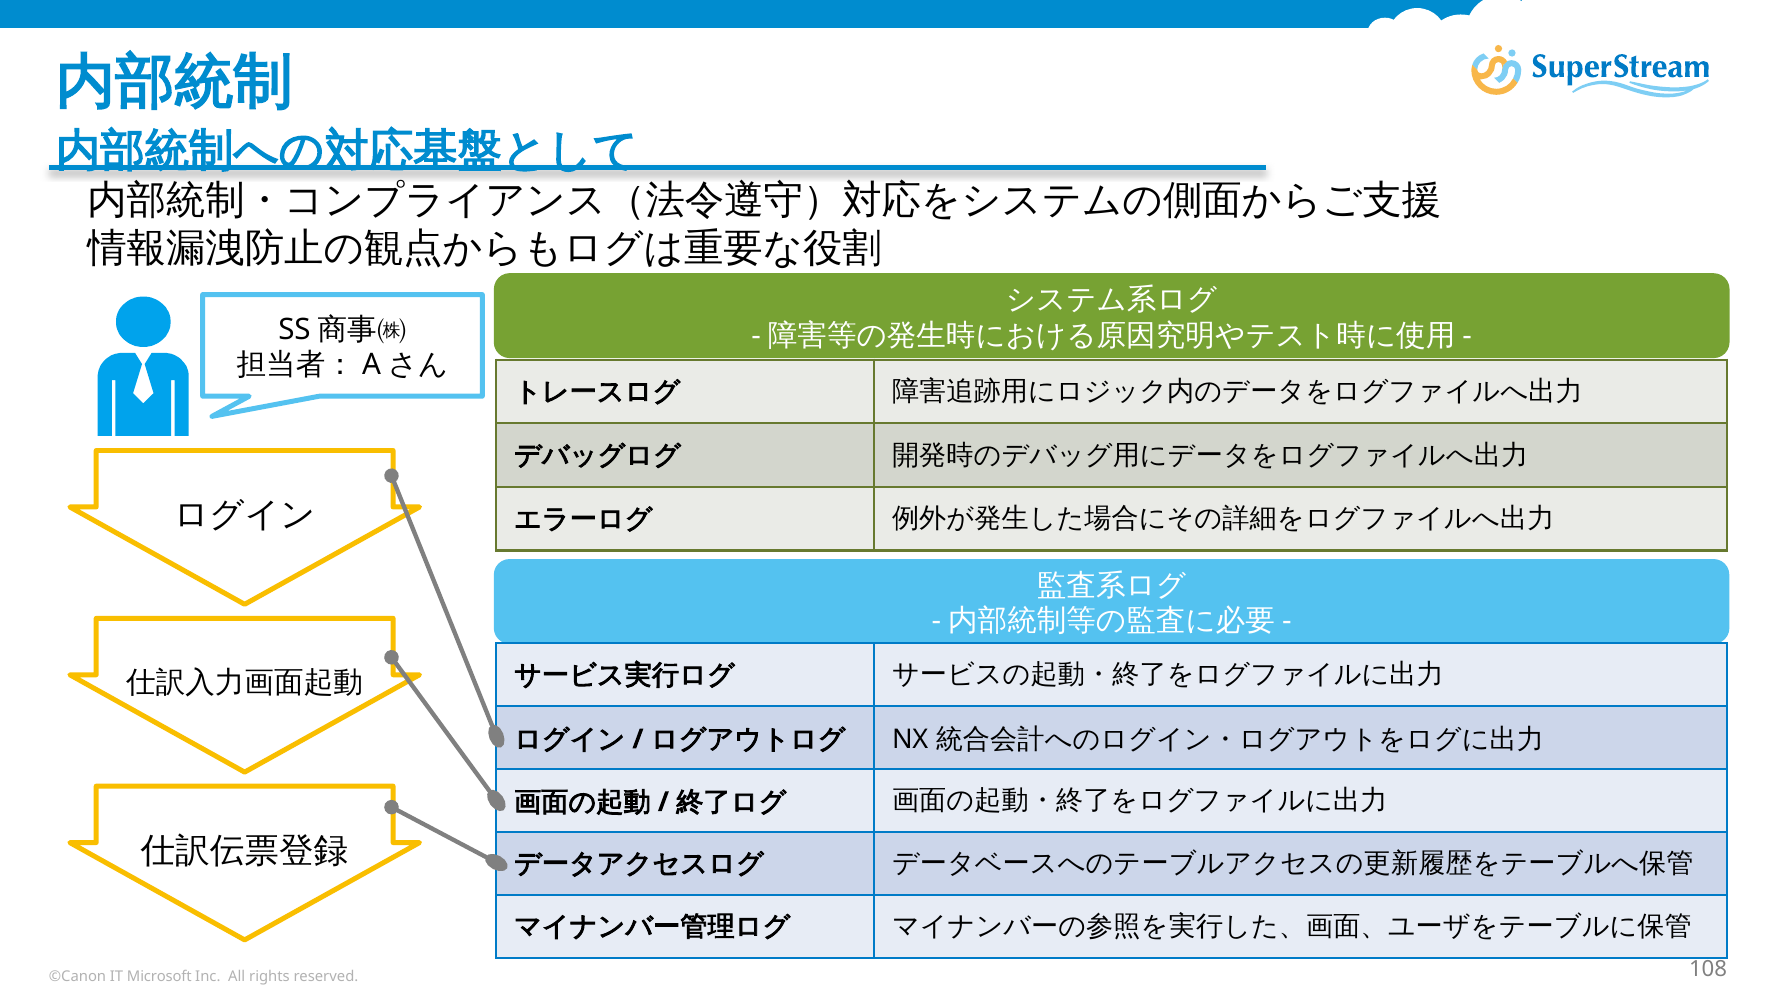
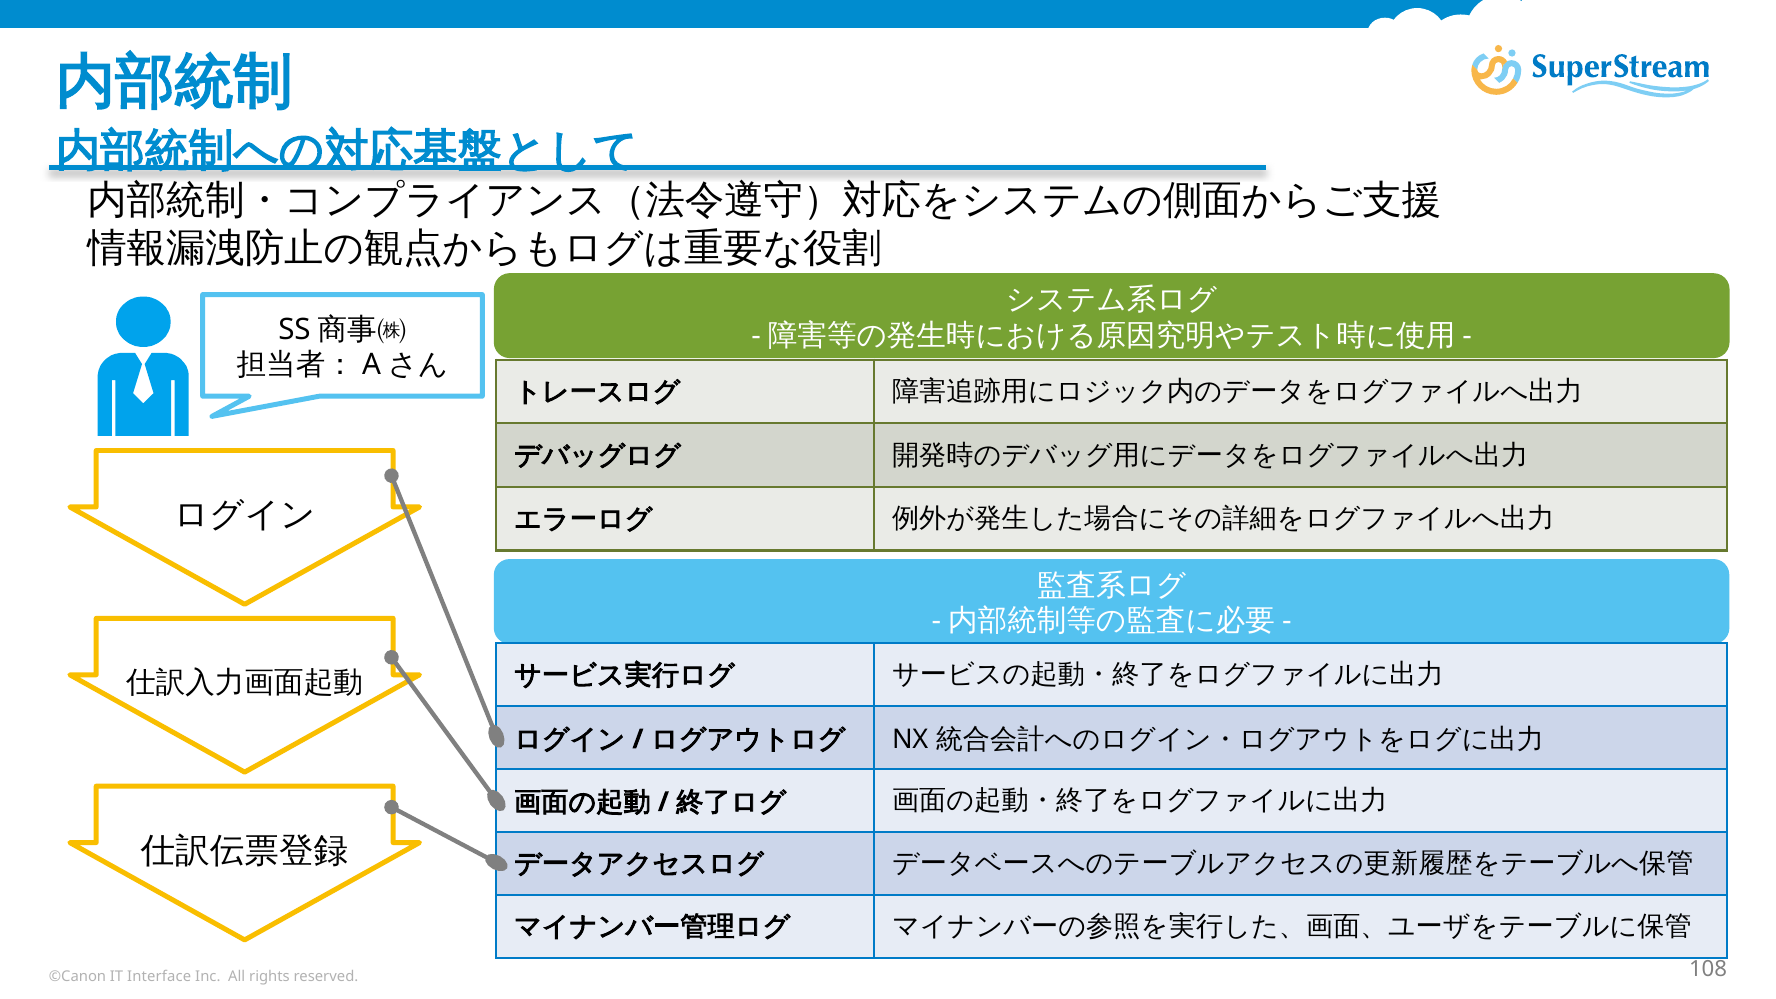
Microsoft: Microsoft -> Interface (159, 976)
